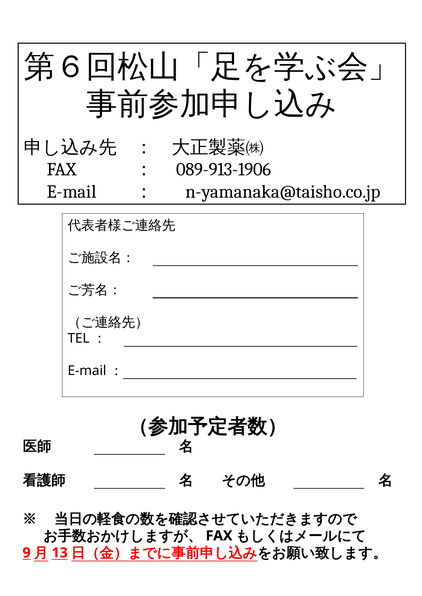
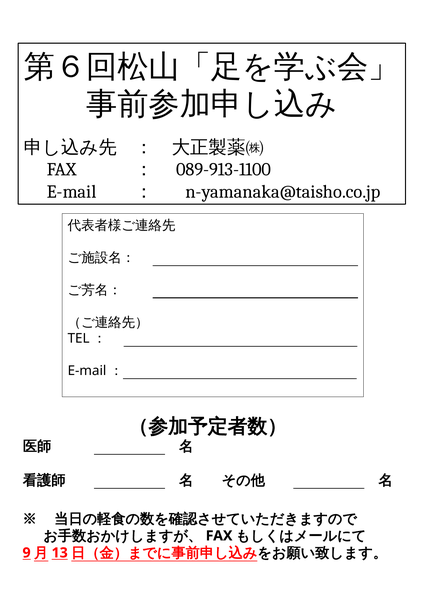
089-913-1906: 089-913-1906 -> 089-913-1100 (224, 170)
